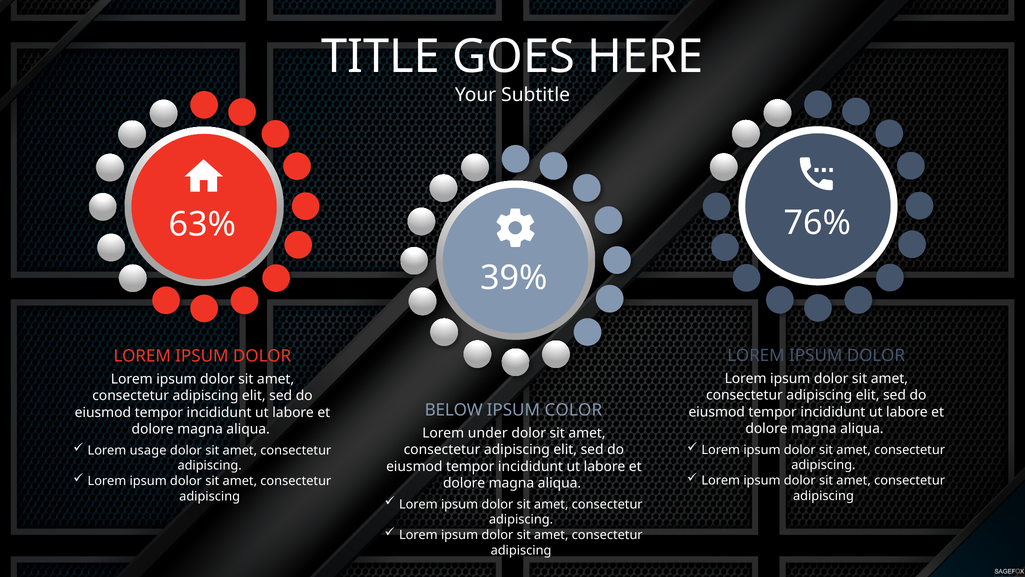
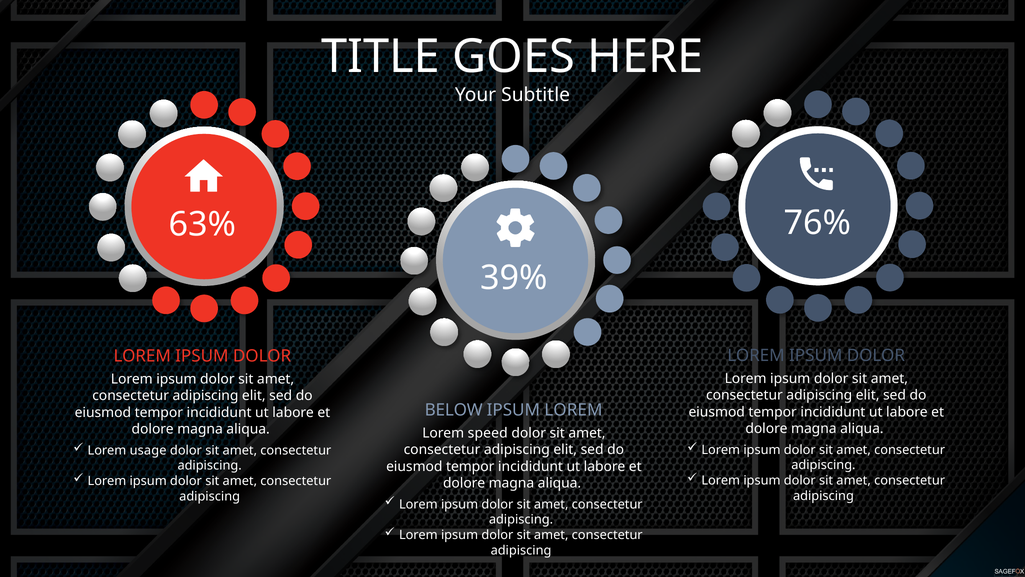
IPSUM COLOR: COLOR -> LOREM (573, 410)
under: under -> speed (488, 433)
